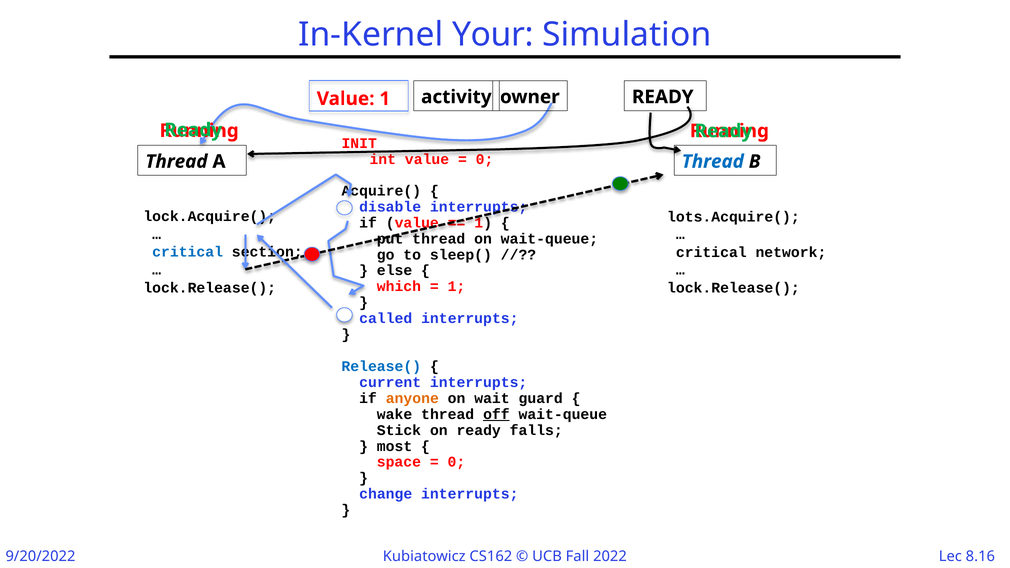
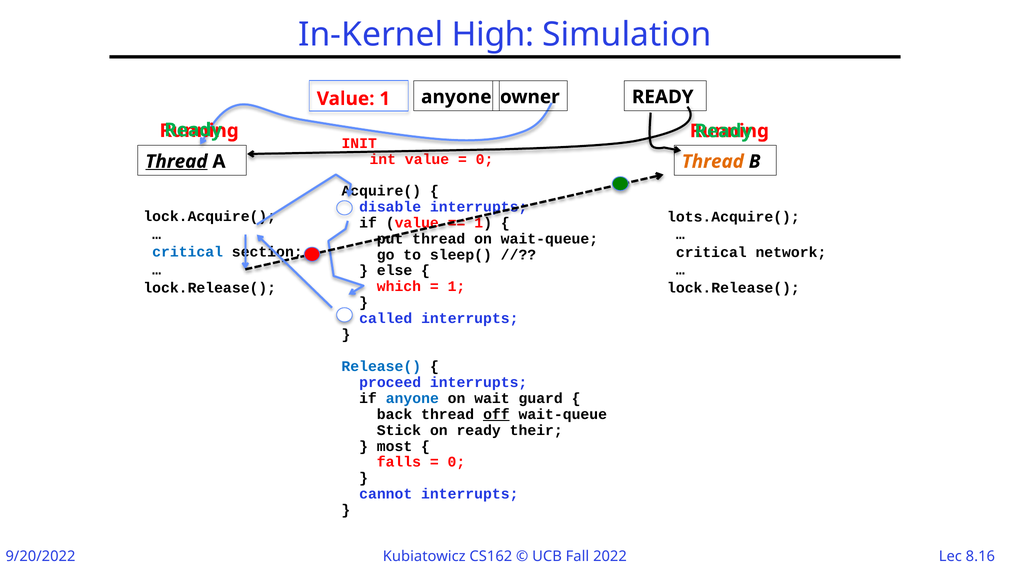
Your: Your -> High (493, 34)
activity: activity -> anyone (456, 97)
Thread underline: none -> present (176, 162)
Thread colour: blue -> orange (713, 162)
current: current -> proceed (390, 383)
anyone colour: orange -> blue (412, 399)
wake: wake -> back (395, 414)
falls: falls -> their (536, 430)
space: space -> falls (399, 462)
change: change -> cannot (386, 494)
